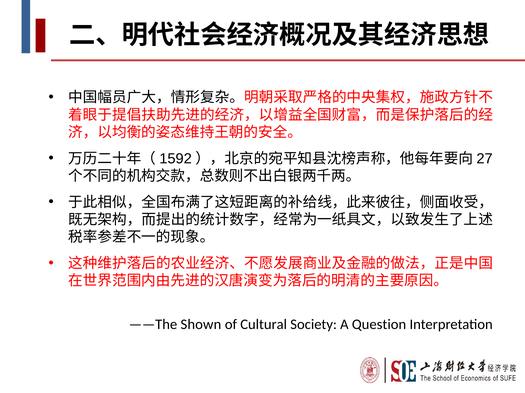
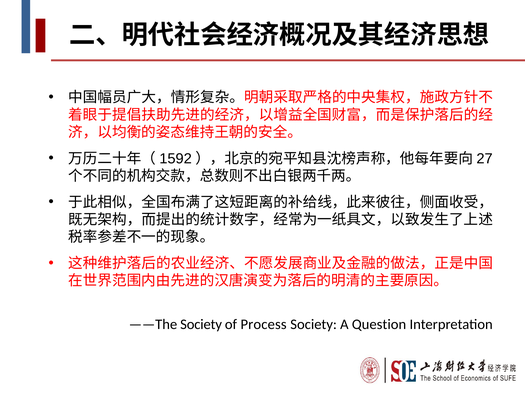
——The Shown: Shown -> Society (201, 325)
Cultural: Cultural -> Process (264, 325)
